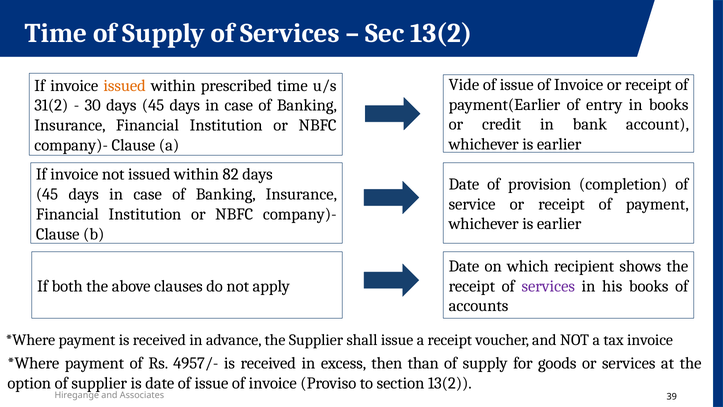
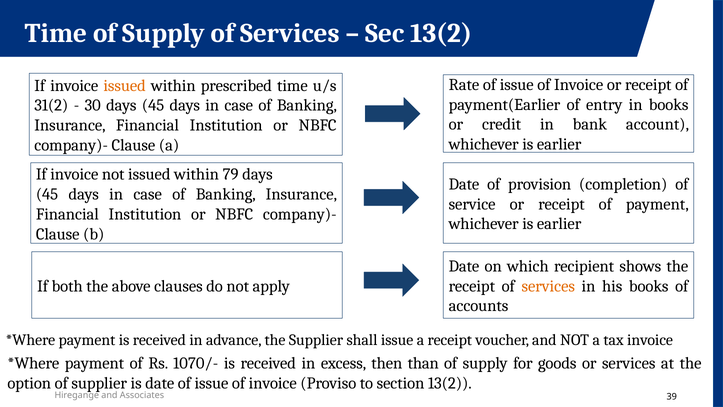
Vide: Vide -> Rate (464, 85)
82: 82 -> 79 (231, 174)
services colour: purple -> orange (548, 286)
4957/-: 4957/- -> 1070/- (196, 363)
